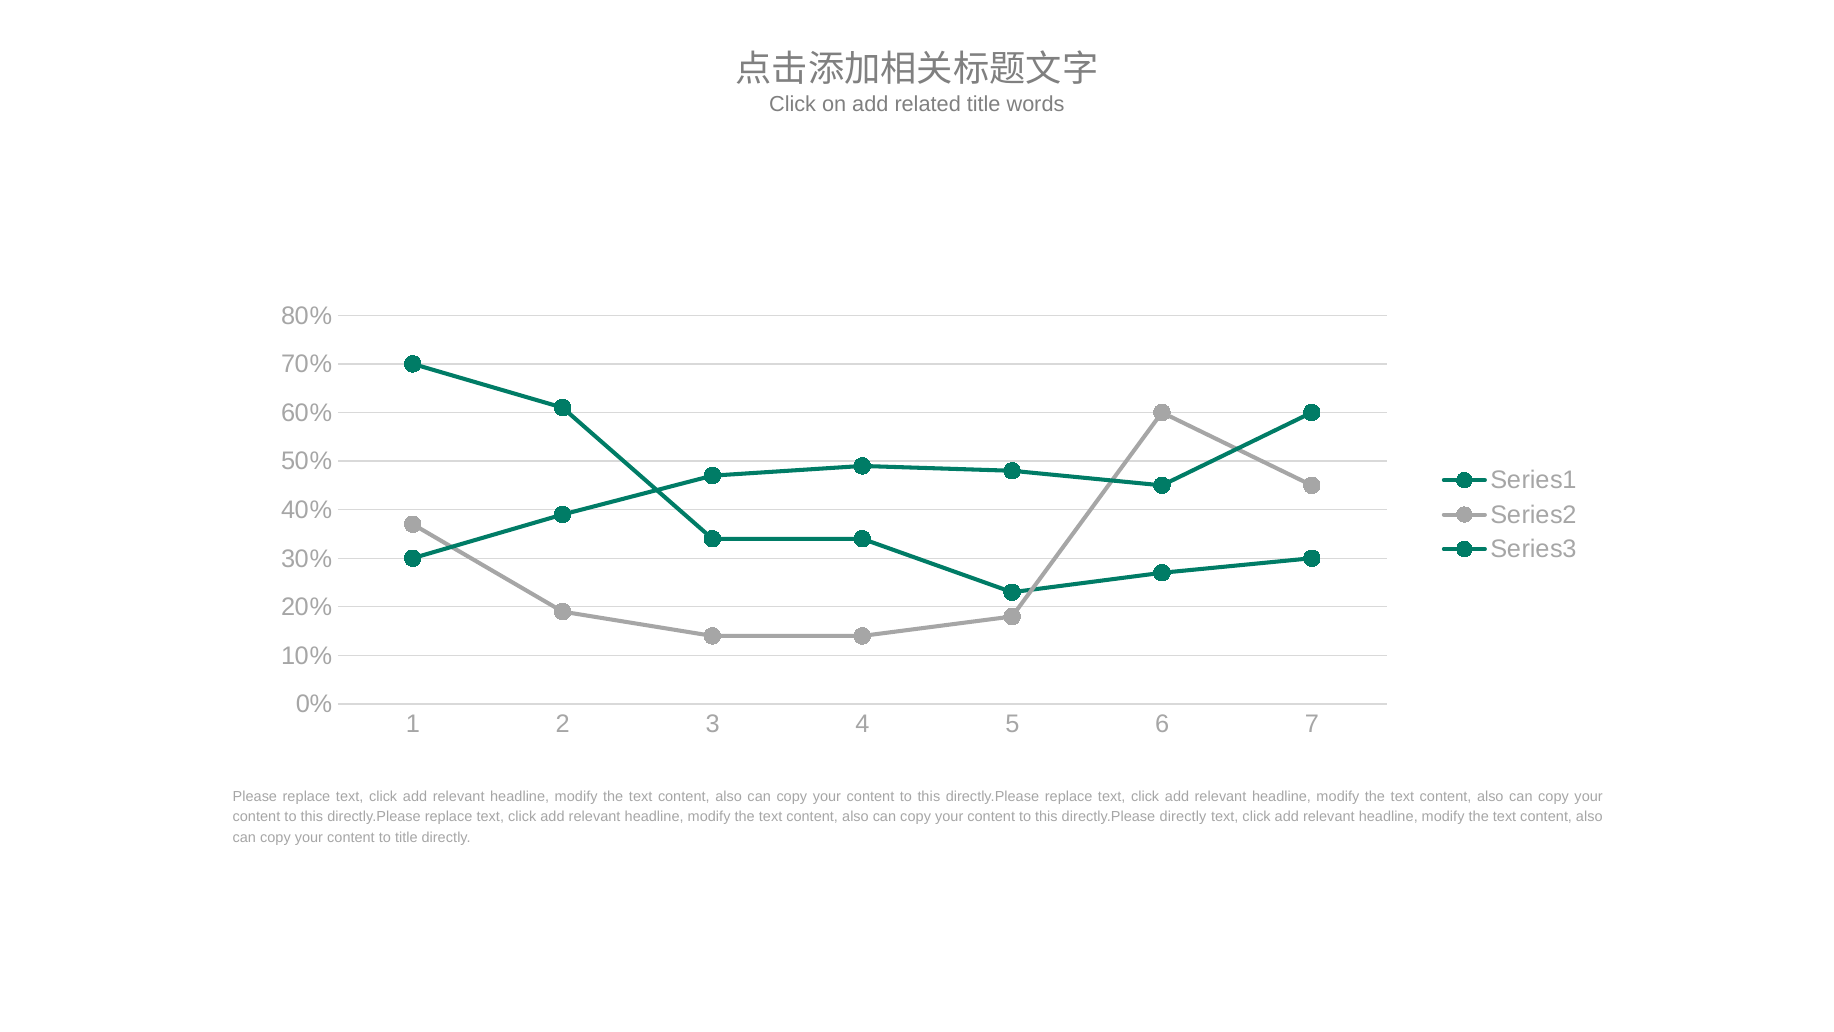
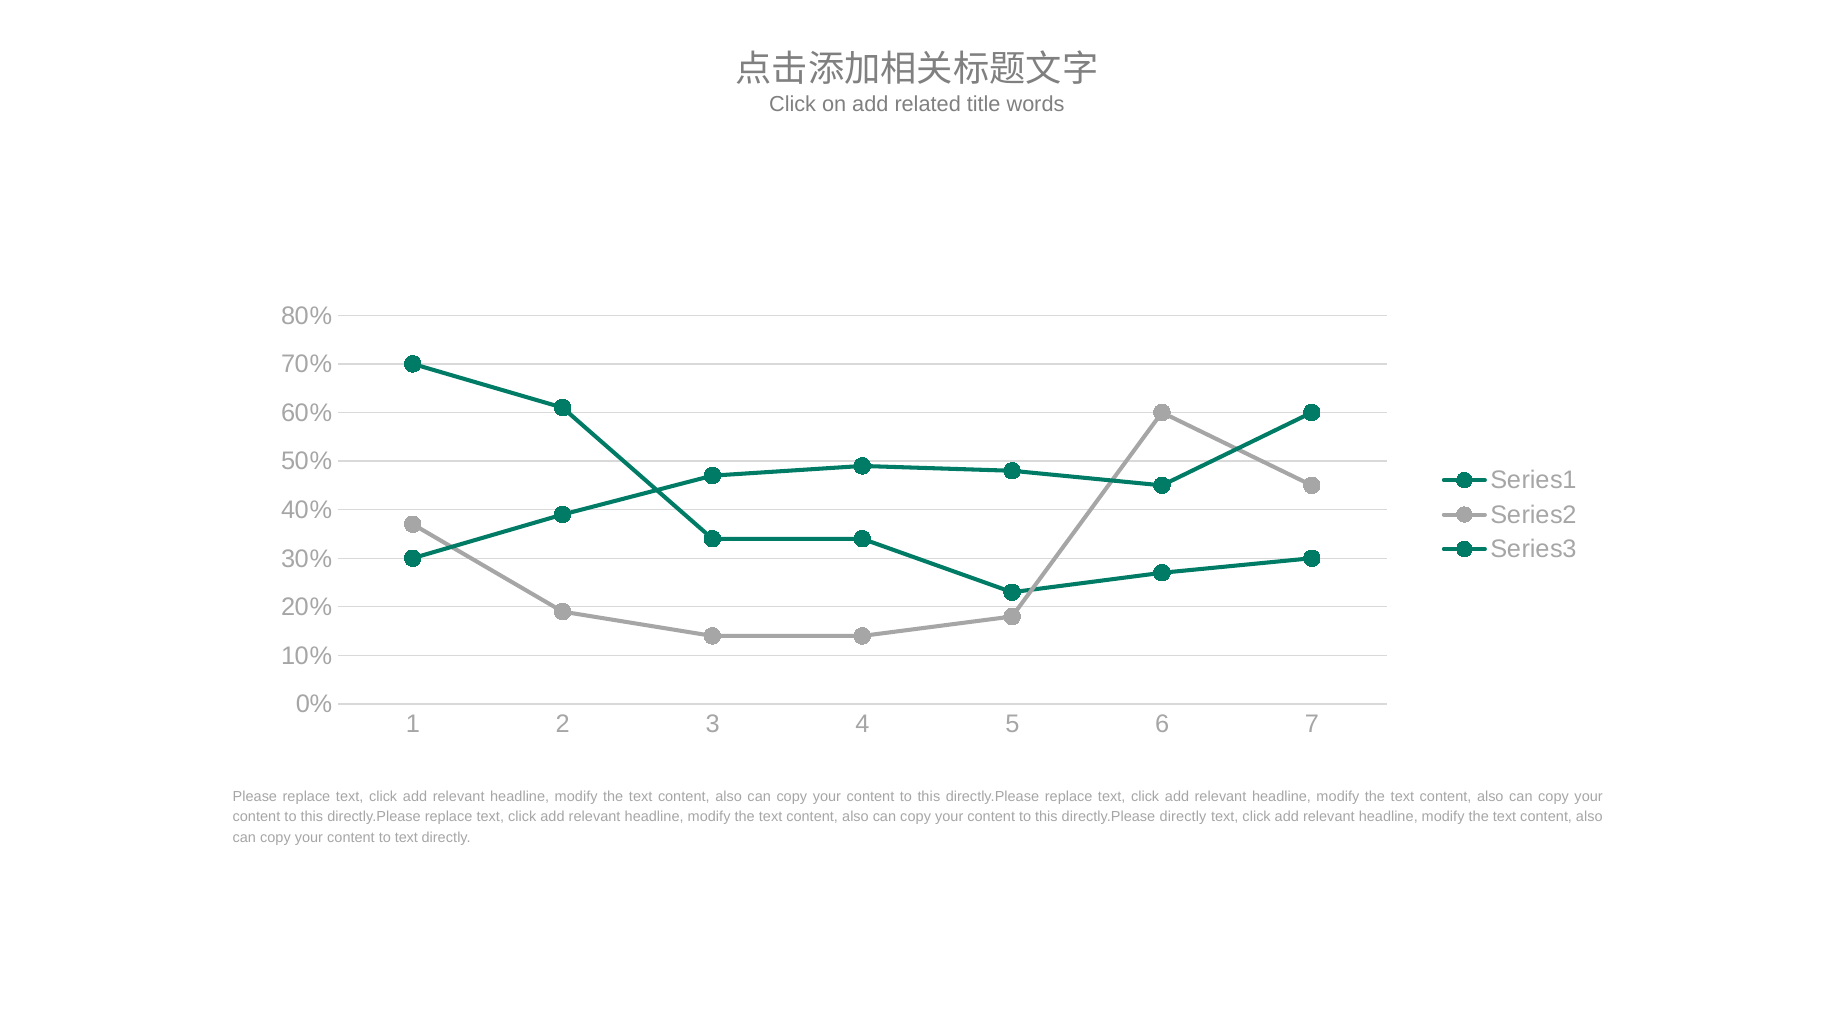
to title: title -> text (406, 838)
